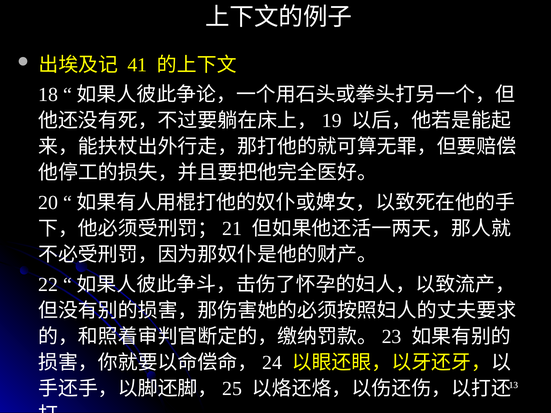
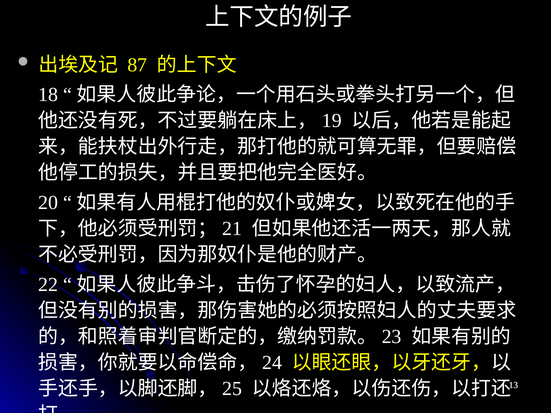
41: 41 -> 87 (137, 65)
